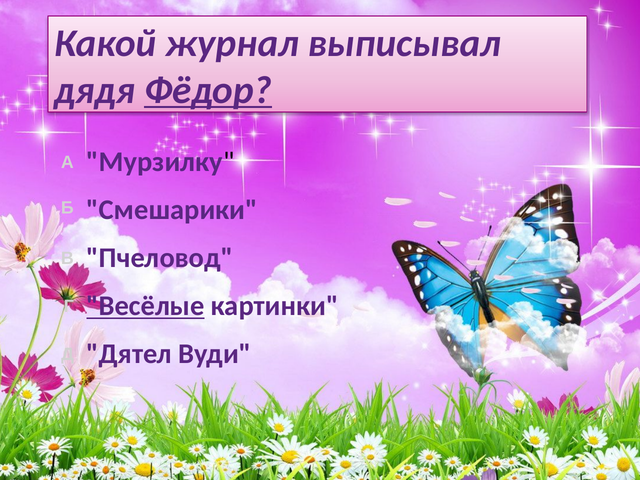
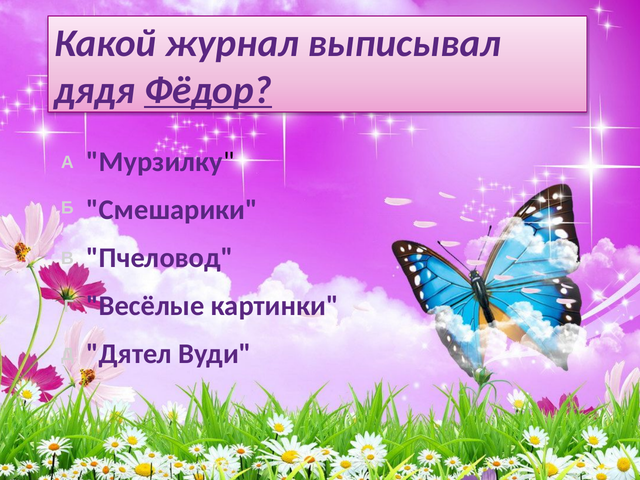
Весёлые underline: present -> none (145, 306)
